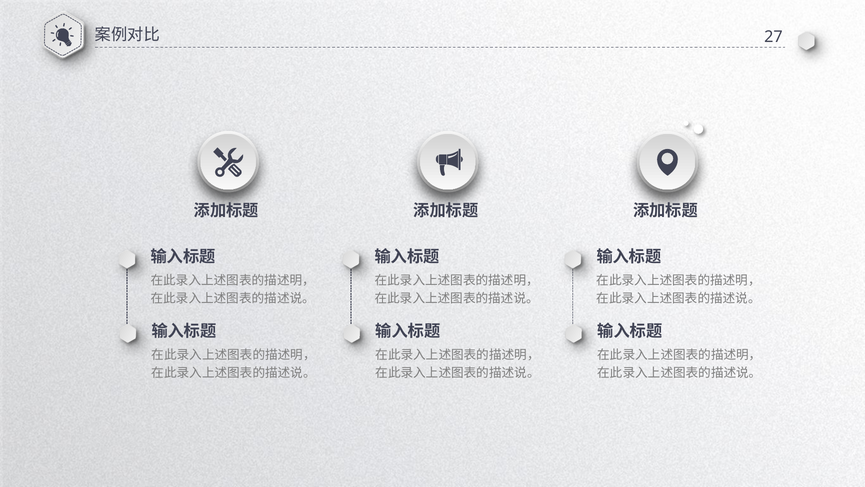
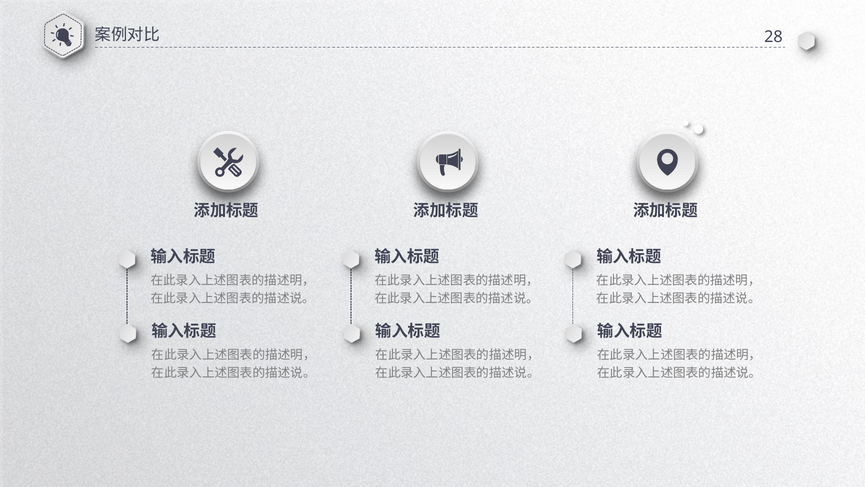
27: 27 -> 28 (773, 37)
